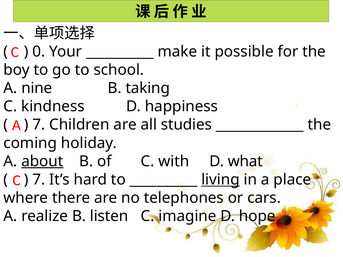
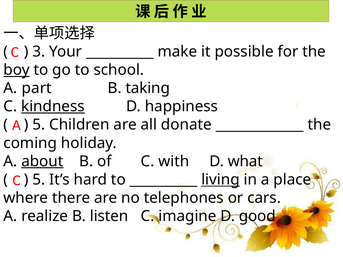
0: 0 -> 3 (39, 52)
boy underline: none -> present (17, 70)
nine: nine -> part (37, 88)
kindness underline: none -> present (53, 107)
7: 7 -> 5 (39, 125)
studies: studies -> donate (186, 125)
7: 7 -> 5 (39, 180)
hope: hope -> good (257, 216)
